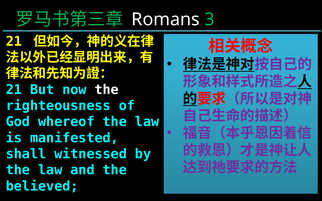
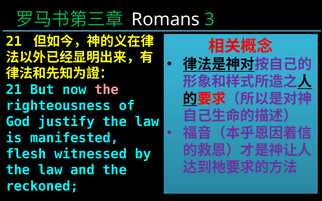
the colour: white -> pink (107, 90)
whereof: whereof -> justify (66, 122)
shall: shall -> flesh (26, 154)
believed: believed -> reckoned (42, 186)
